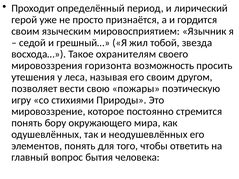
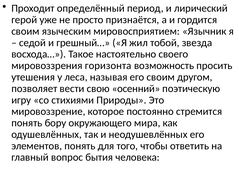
охранителям: охранителям -> настоятельно (126, 54)
пожары: пожары -> осенний (136, 89)
